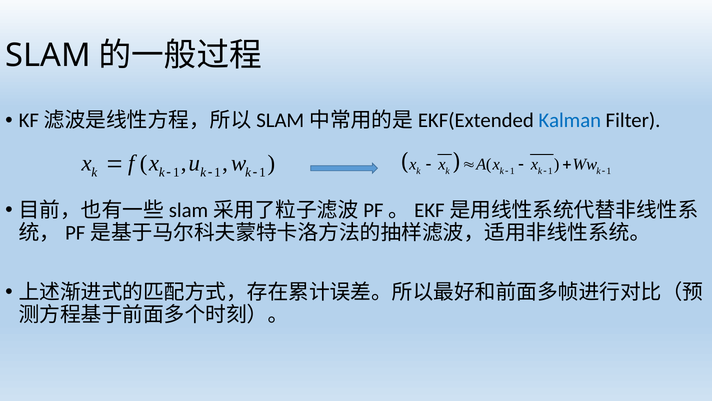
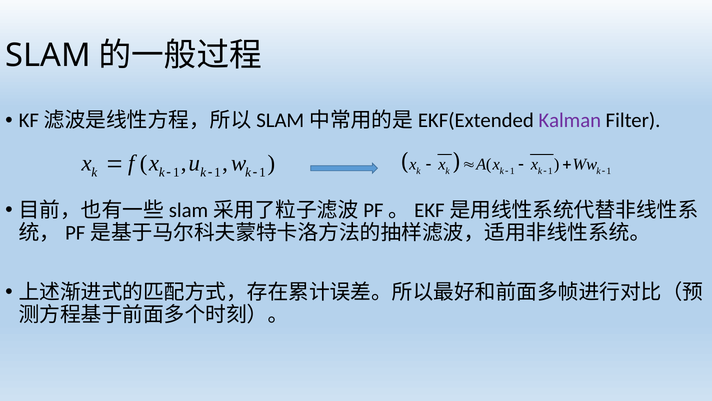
Kalman colour: blue -> purple (570, 120)
